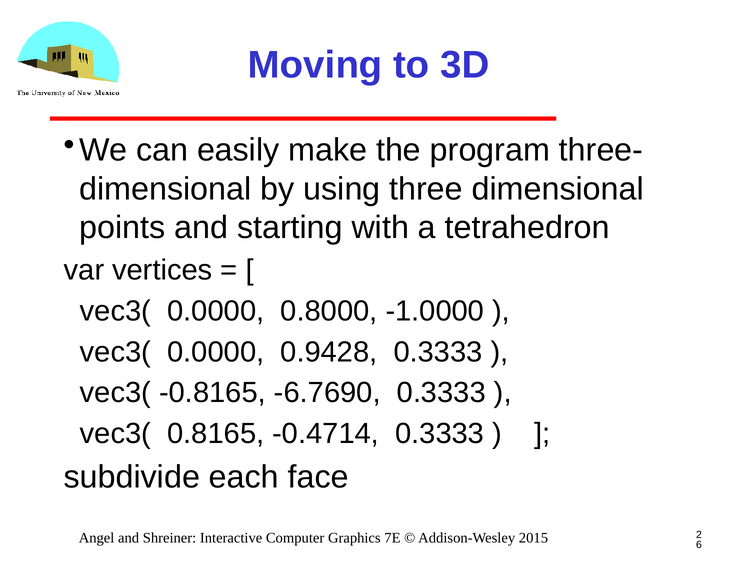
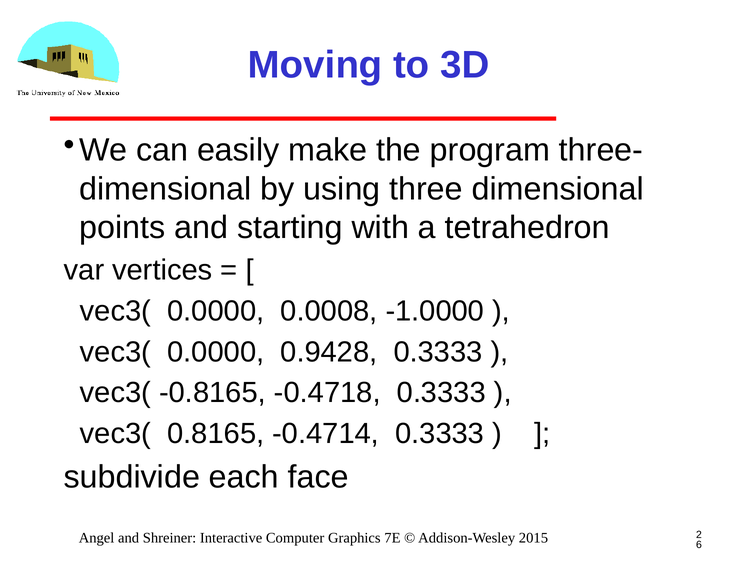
0.8000: 0.8000 -> 0.0008 (329, 311)
-6.7690: -6.7690 -> -0.4718 (327, 393)
